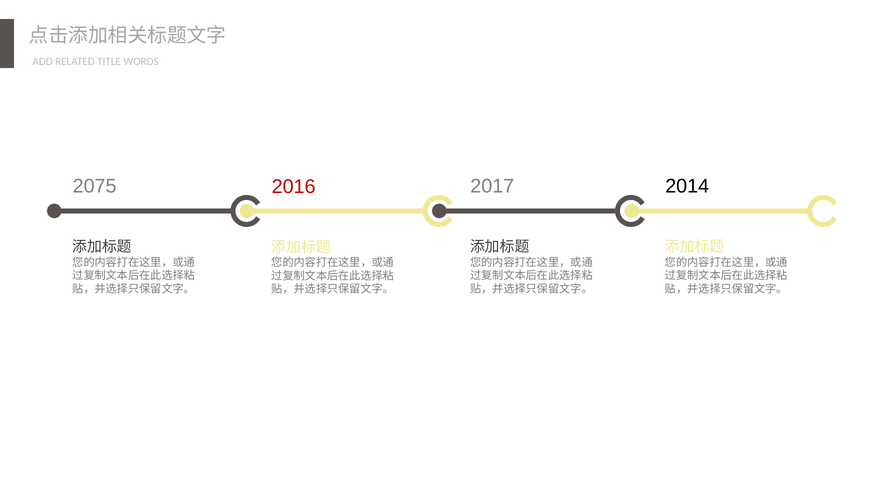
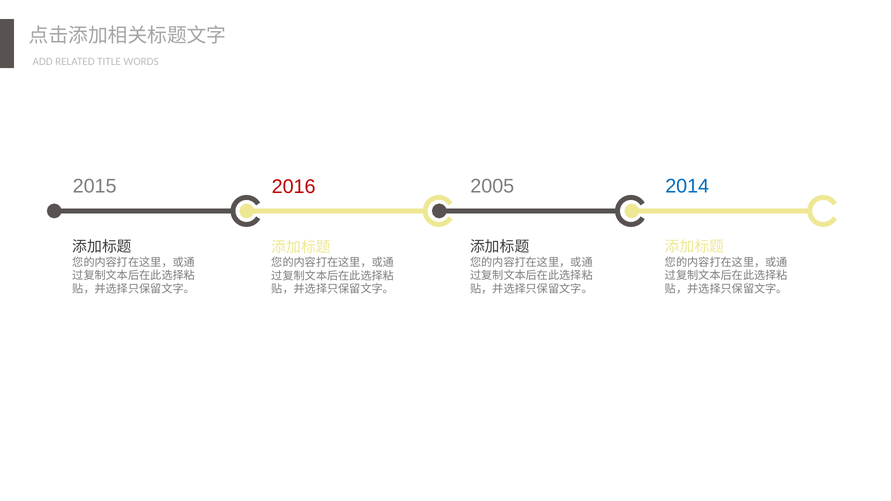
2075: 2075 -> 2015 (95, 187)
2017: 2017 -> 2005 (492, 187)
2014 colour: black -> blue (687, 187)
